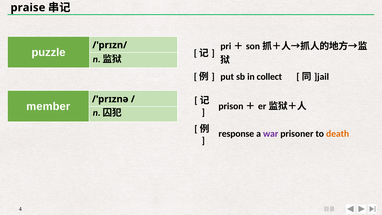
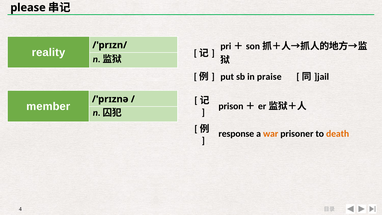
praise: praise -> please (28, 8)
puzzle: puzzle -> reality (48, 52)
collect: collect -> praise (269, 77)
war colour: purple -> orange (271, 134)
